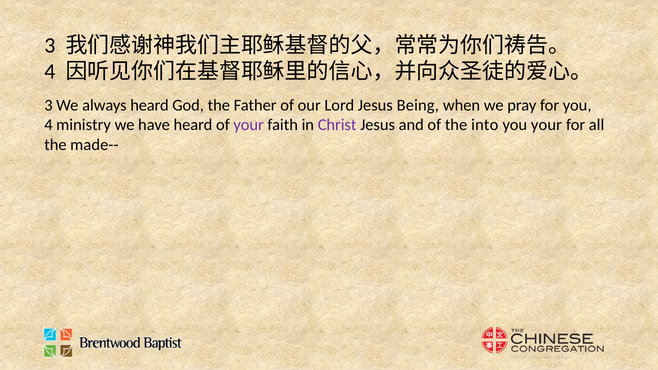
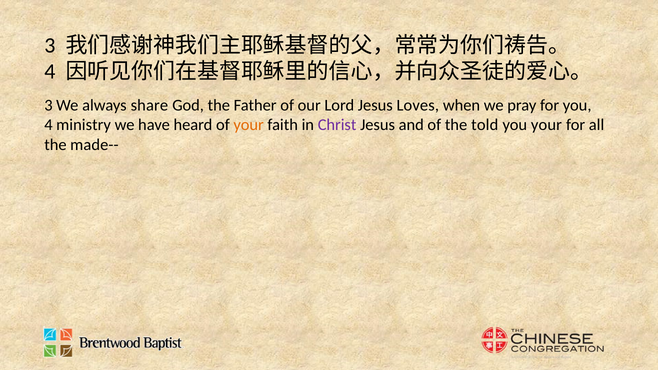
always heard: heard -> share (149, 105)
Being: Being -> Loves (418, 105)
your colour: purple -> orange (249, 125)
into: into -> told (485, 125)
